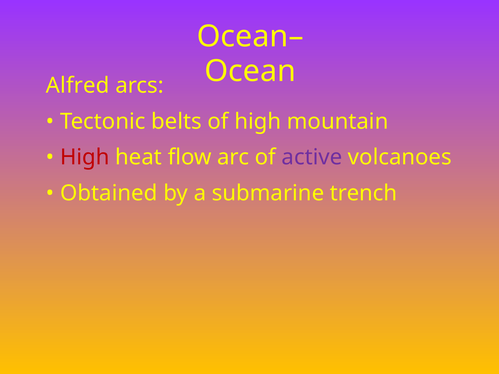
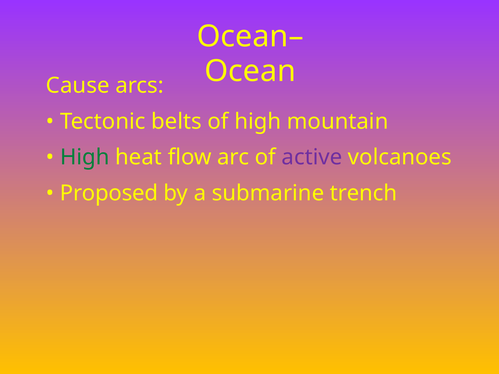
Alfred: Alfred -> Cause (78, 86)
High colour: red -> green (85, 157)
Obtained: Obtained -> Proposed (109, 193)
